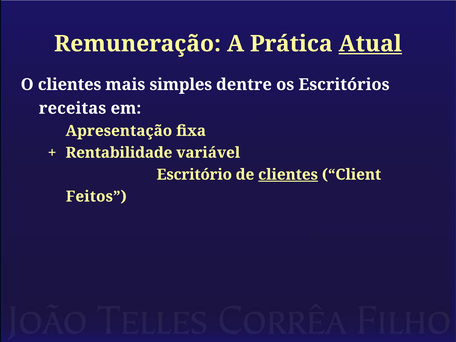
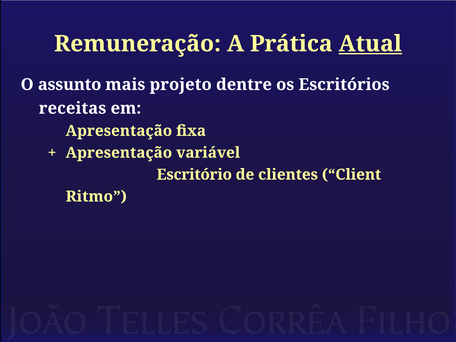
O clientes: clientes -> assunto (70, 85)
simples: simples -> projeto (181, 85)
Rentabilidade: Rentabilidade -> Apresentação (119, 153)
clientes underline: present -> none (288, 175)
Feitos: Feitos -> Ritmo (96, 196)
